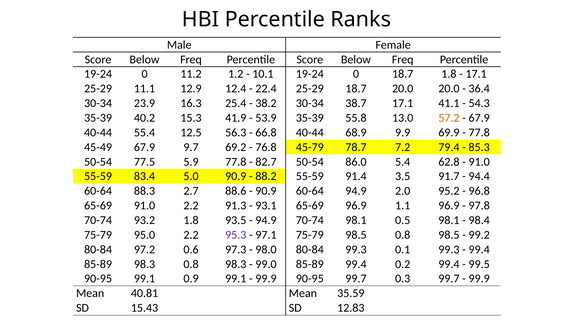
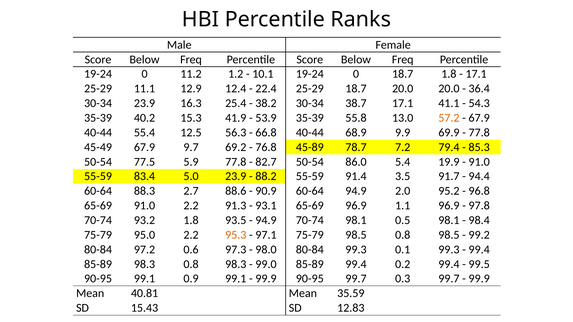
45-79: 45-79 -> 45-89 (310, 147)
62.8: 62.8 -> 19.9 (449, 162)
5.0 90.9: 90.9 -> 23.9 (236, 177)
95.3 colour: purple -> orange (236, 235)
